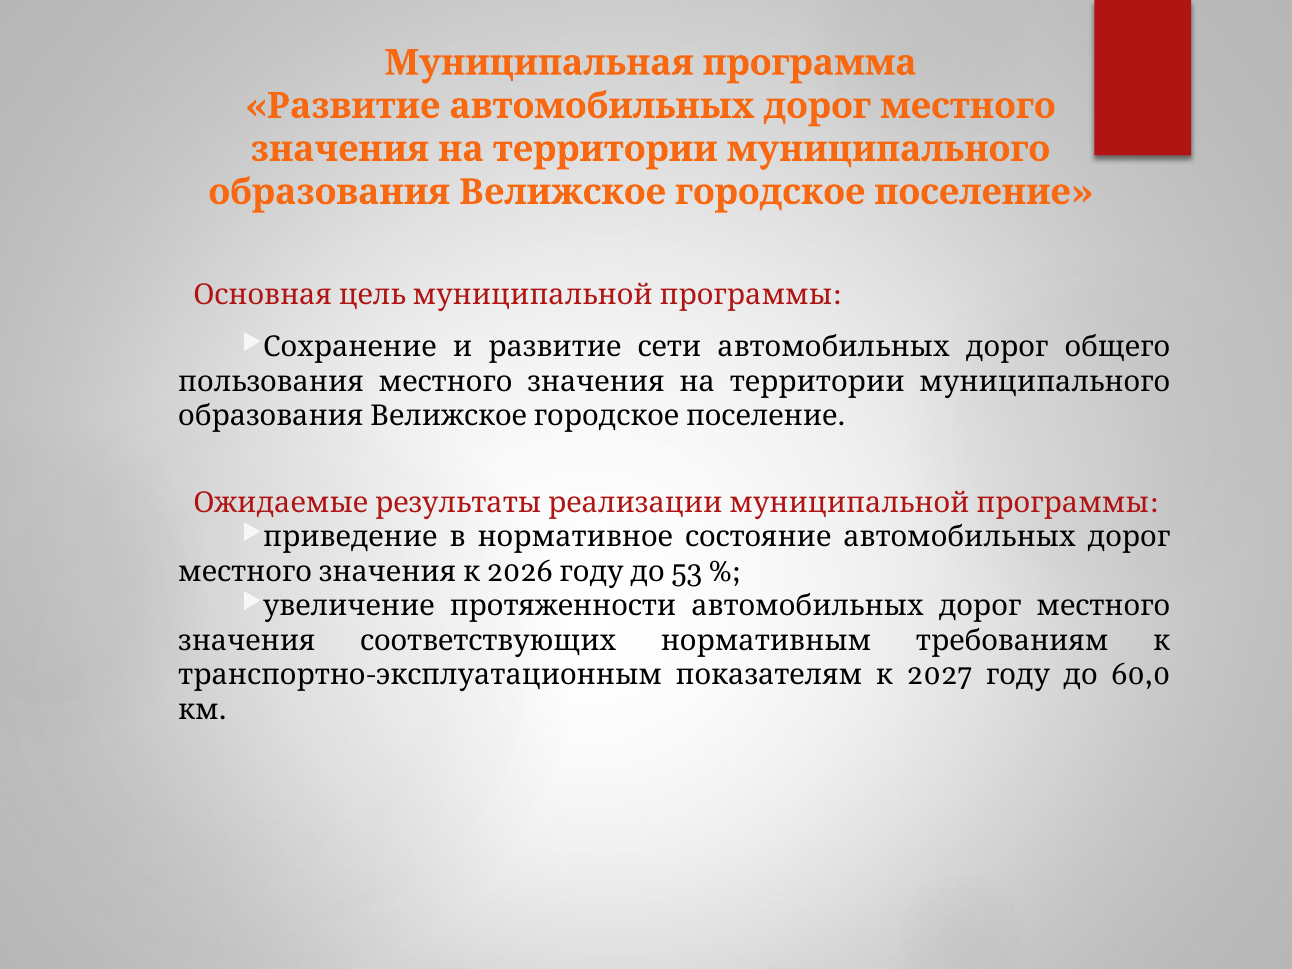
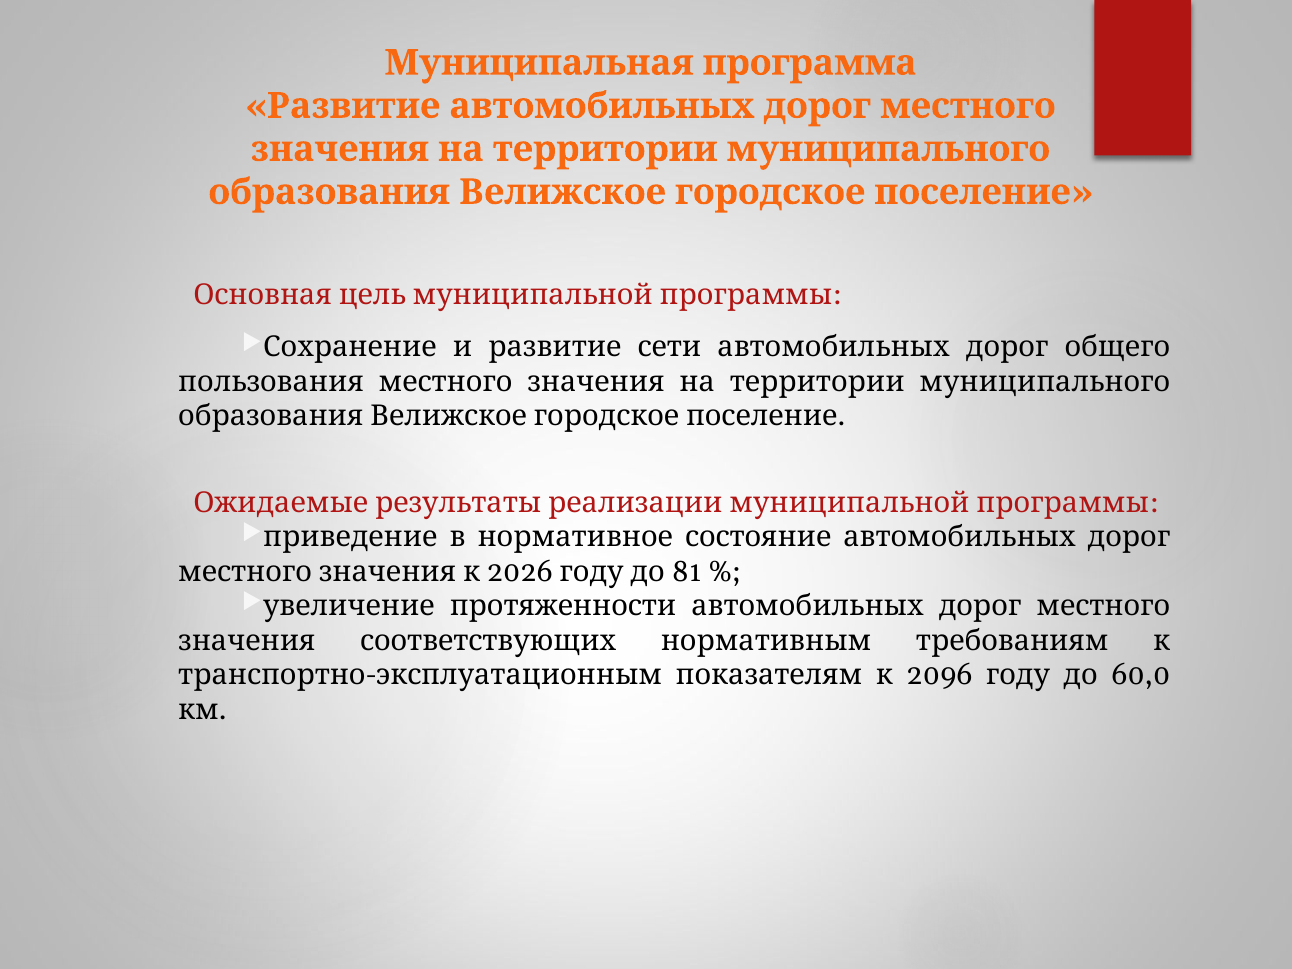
53: 53 -> 81 (687, 572)
2027: 2027 -> 2096 (940, 675)
